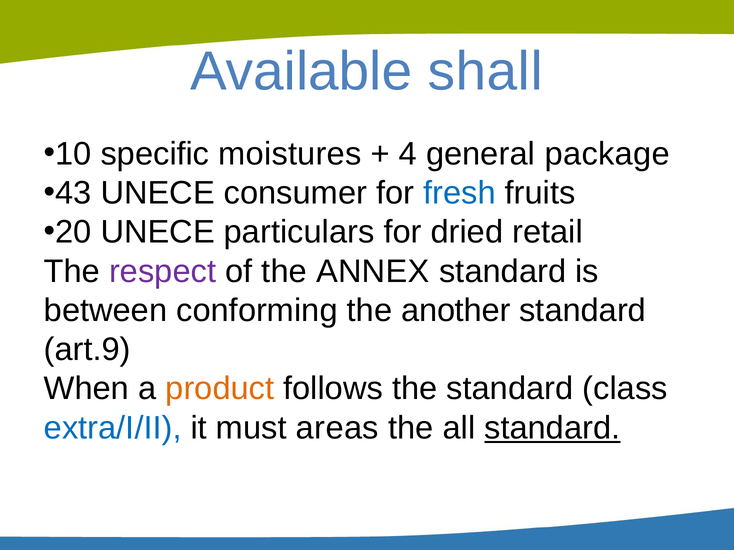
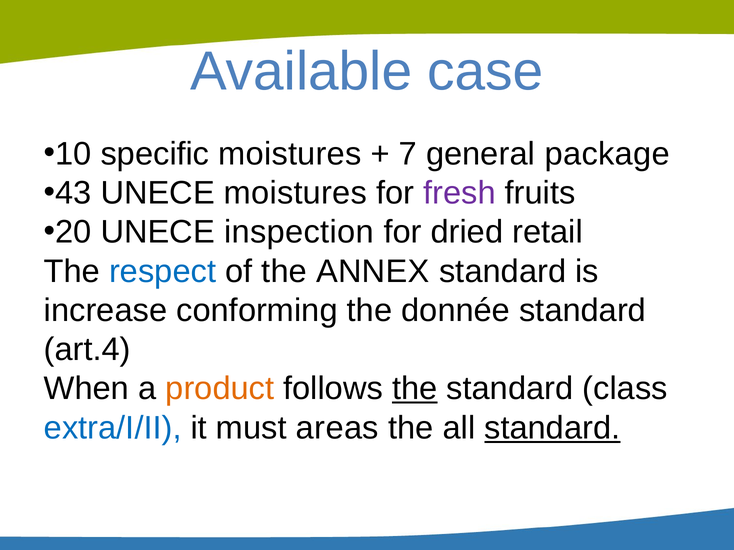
shall: shall -> case (486, 72)
4: 4 -> 7 (408, 154)
UNECE consumer: consumer -> moistures (295, 193)
fresh colour: blue -> purple (460, 193)
particulars: particulars -> inspection (299, 232)
respect colour: purple -> blue (163, 272)
between: between -> increase (106, 311)
another: another -> donnée (456, 311)
art.9: art.9 -> art.4 (87, 350)
the underline: none -> present (415, 389)
